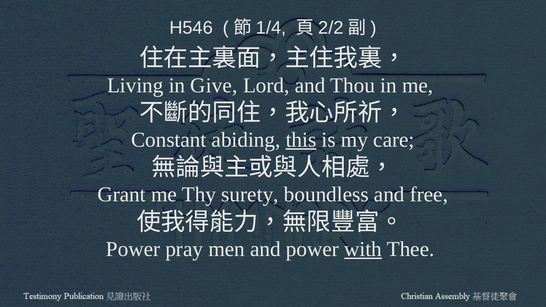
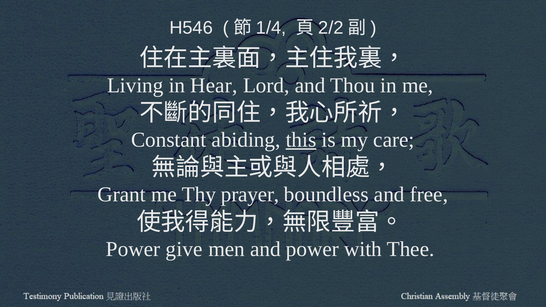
Give: Give -> Hear (214, 85)
surety: surety -> prayer (250, 195)
pray: pray -> give (184, 249)
with underline: present -> none (363, 249)
